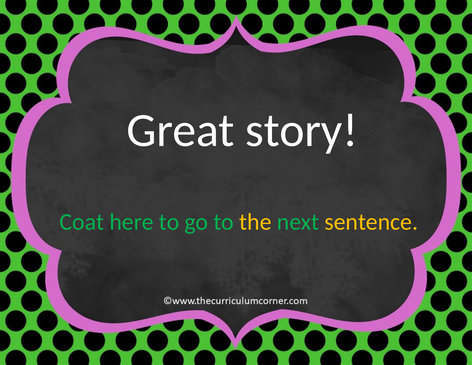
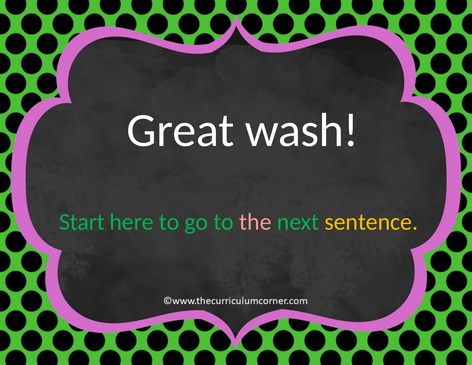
story: story -> wash (302, 130)
Coat: Coat -> Start (82, 222)
the colour: yellow -> pink (255, 222)
